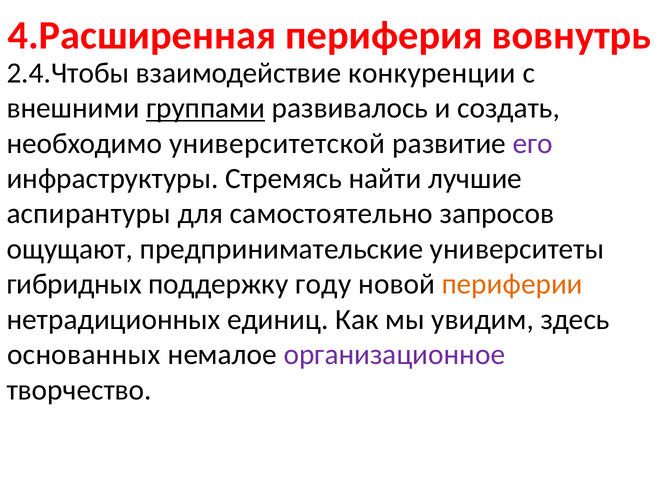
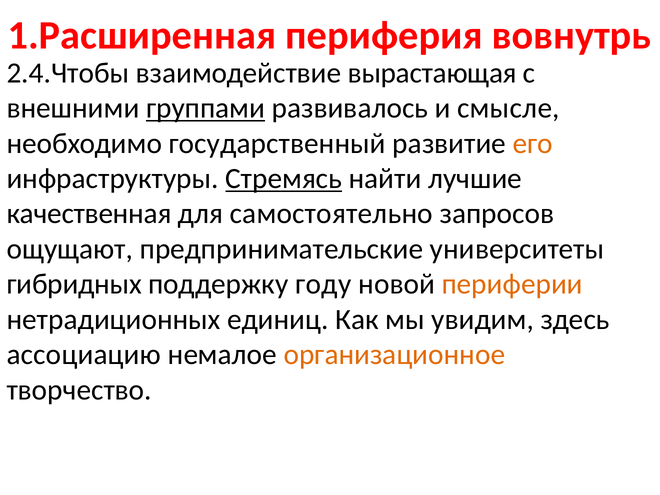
4.Расширенная: 4.Расширенная -> 1.Расширенная (142, 36)
конкуренции: конкуренции -> вырастающая (432, 73)
создать: создать -> смысле (508, 108)
университетской: университетской -> государственный (277, 143)
его colour: purple -> orange (533, 143)
Стремясь underline: none -> present (284, 179)
аспирантуры: аспирантуры -> качественная (89, 214)
основанных: основанных -> ассоциацию (84, 355)
организационное colour: purple -> orange (394, 355)
